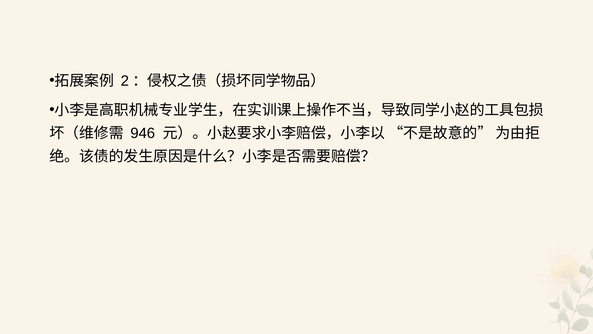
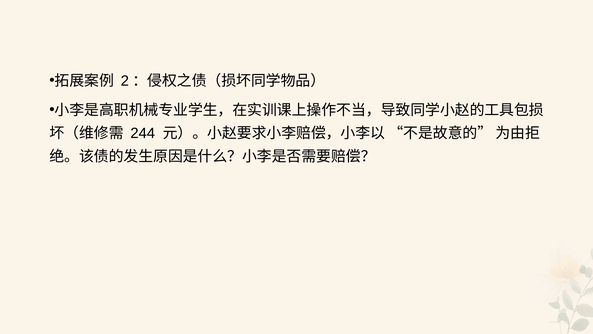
946: 946 -> 244 (143, 133)
